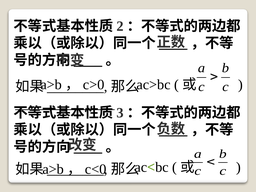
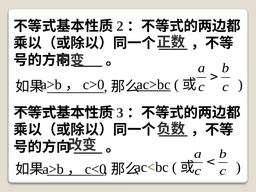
ac>bc underline: none -> present (154, 85)
